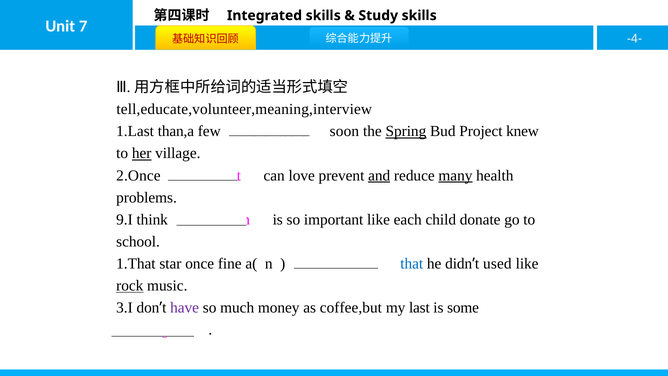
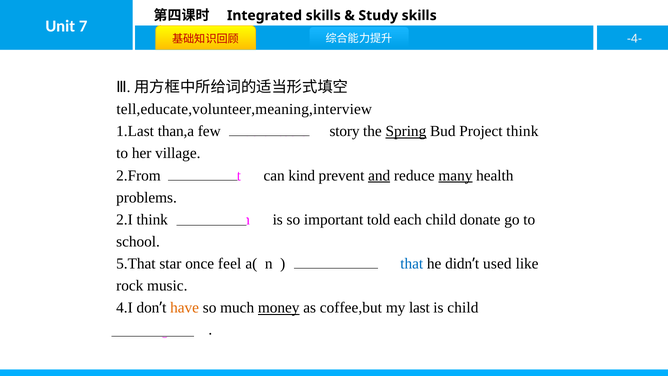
soon: soon -> story (345, 131)
Project knew: knew -> think (522, 131)
her underline: present -> none (142, 153)
2.Once: 2.Once -> 2.From (138, 175)
love: love -> kind (302, 175)
9.I: 9.I -> 2.I (125, 219)
important like: like -> told (379, 219)
1.That: 1.That -> 5.That (136, 263)
fine: fine -> feel (230, 263)
rock underline: present -> none (130, 286)
3.I: 3.I -> 4.I (125, 308)
have colour: purple -> orange (185, 308)
money underline: none -> present (279, 308)
is some: some -> child (463, 308)
